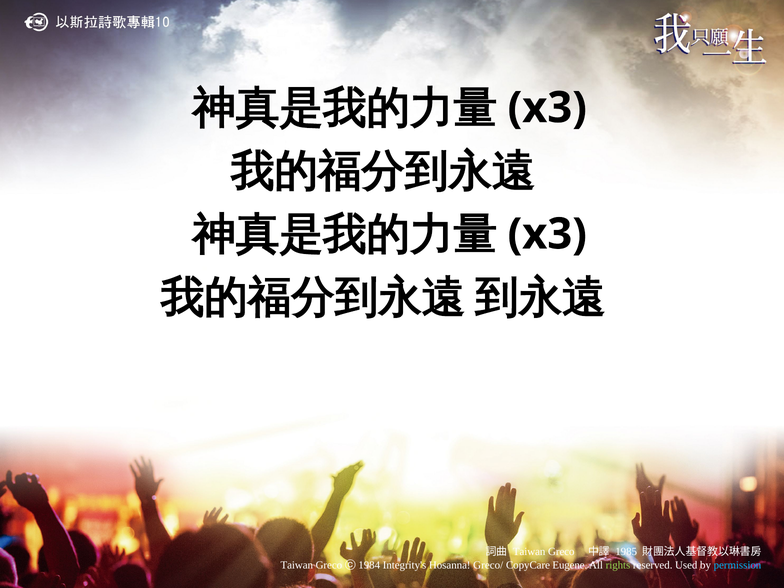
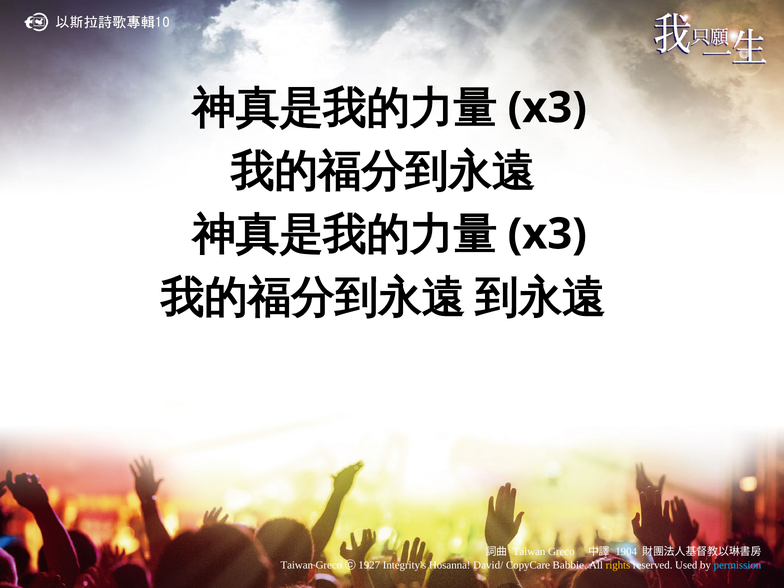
1985: 1985 -> 1904 (626, 552)
1984: 1984 -> 1927 (369, 565)
Greco/: Greco/ -> David/ (488, 565)
Eugene: Eugene -> Babbie (570, 565)
rights colour: light green -> yellow (618, 565)
